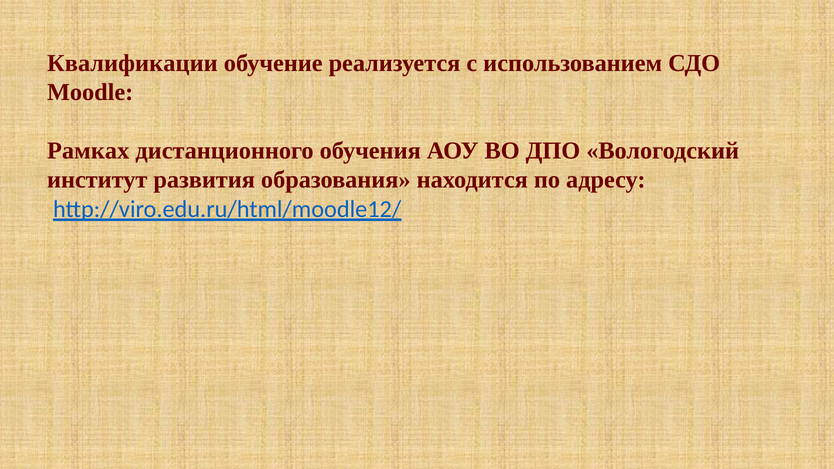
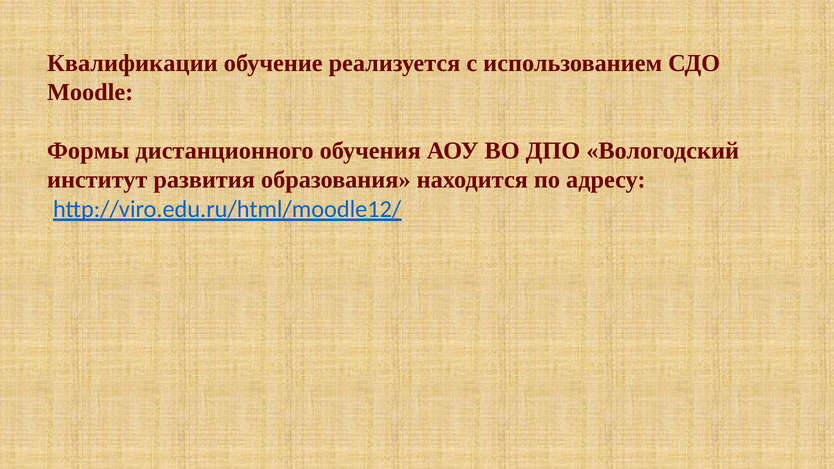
Рамках: Рамках -> Формы (88, 151)
